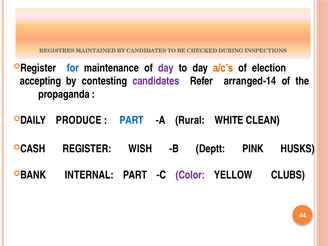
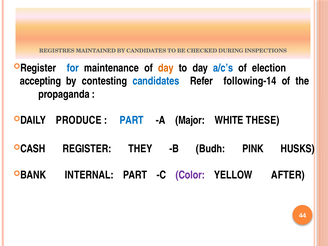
day colour: purple -> orange (166, 68)
a/c’s colour: orange -> blue (223, 68)
candidates colour: purple -> blue (156, 81)
arranged-14: arranged-14 -> following-14 (250, 81)
Rural: Rural -> Major (190, 120)
CLEAN: CLEAN -> THESE (263, 120)
WISH: WISH -> THEY (140, 149)
Deptt: Deptt -> Budh (211, 149)
CLUBS: CLUBS -> AFTER (288, 175)
